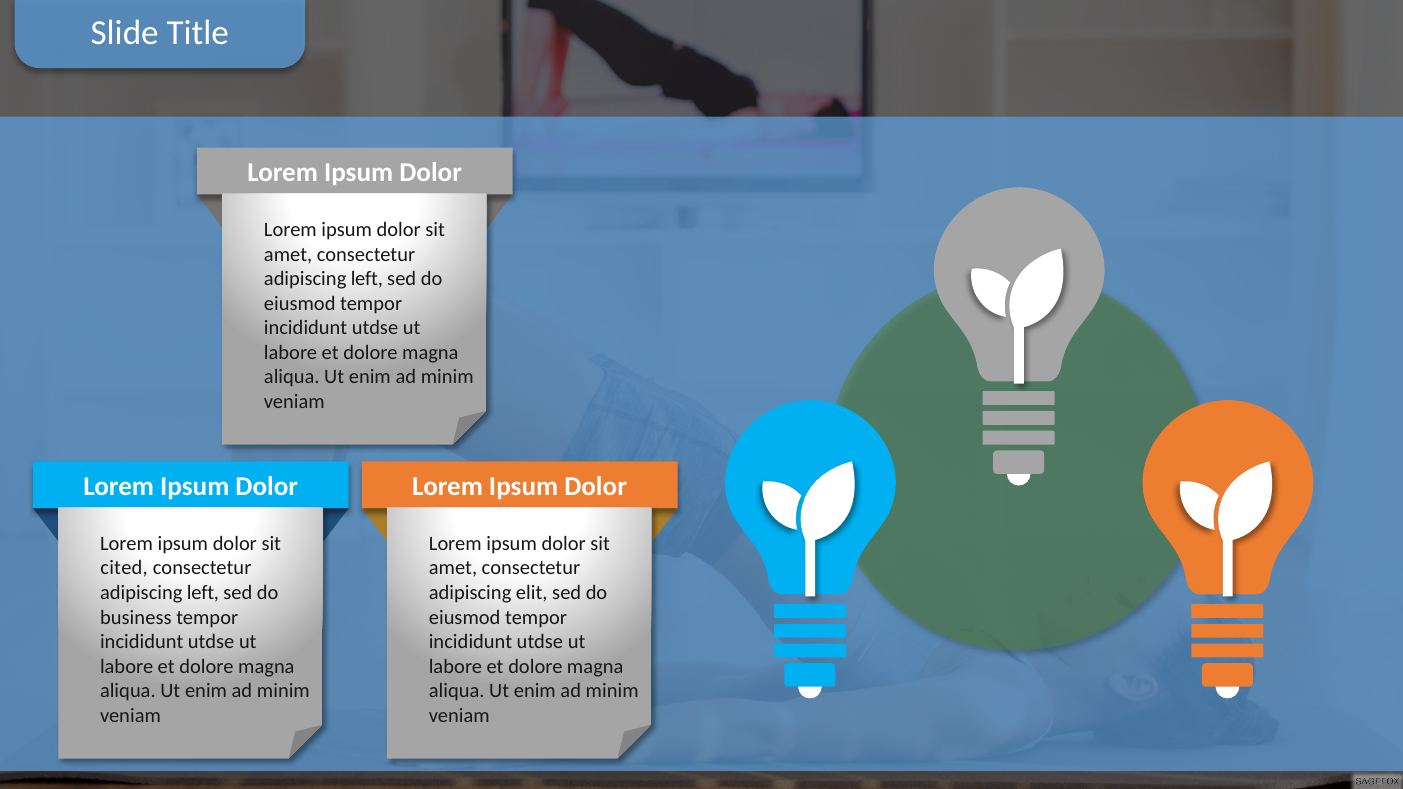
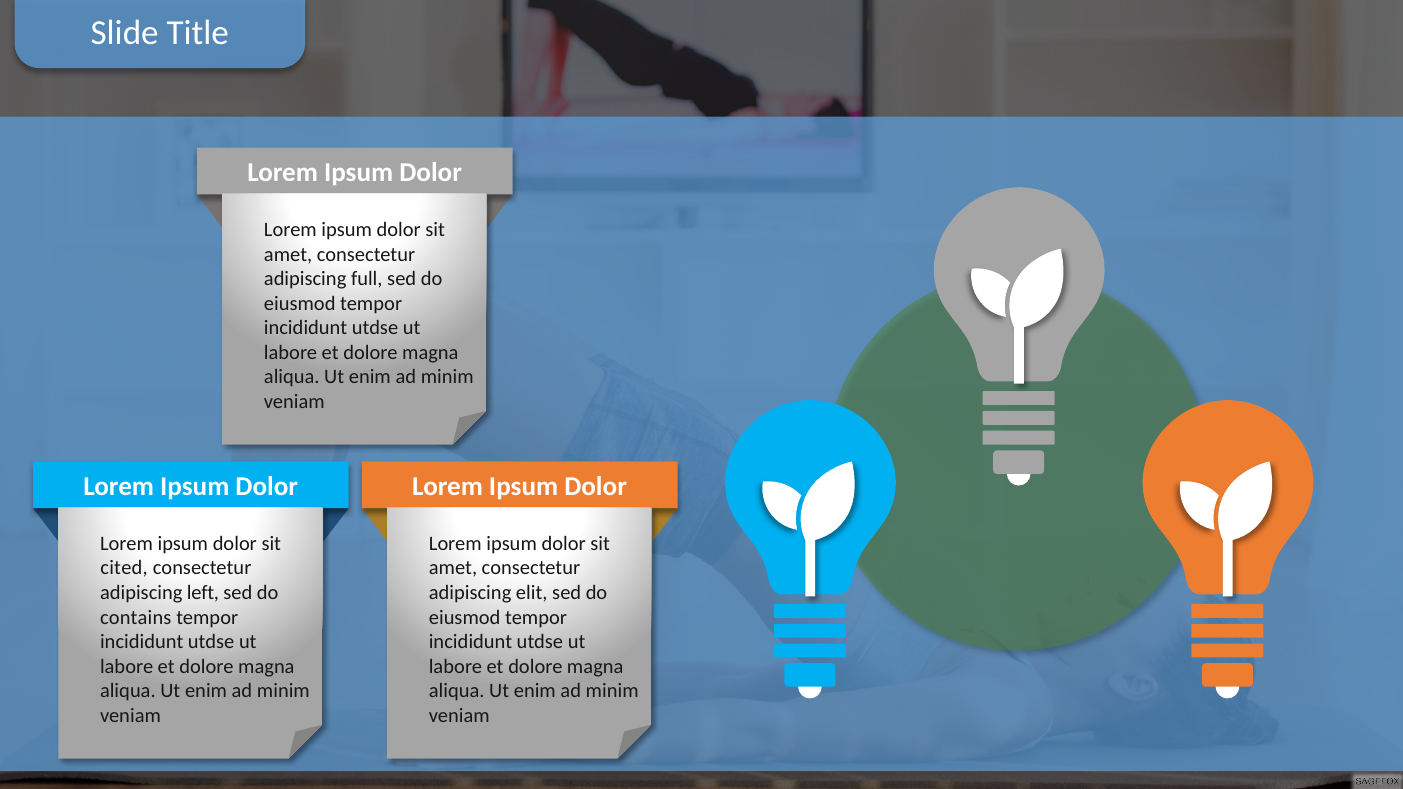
left: left -> full (367, 279)
business: business -> contains (136, 618)
